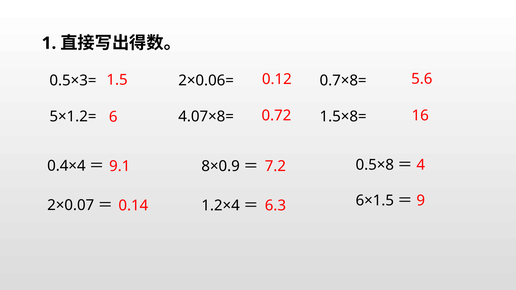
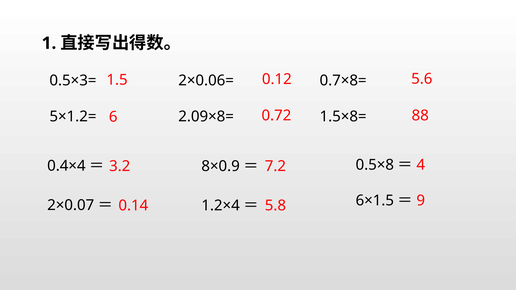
4.07×8=: 4.07×8= -> 2.09×8= (206, 117)
16: 16 -> 88 (420, 116)
9.1: 9.1 -> 3.2 (120, 166)
6.3: 6.3 -> 5.8 (275, 206)
